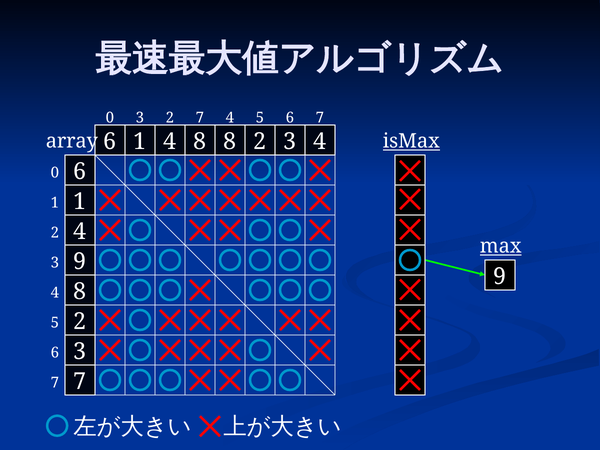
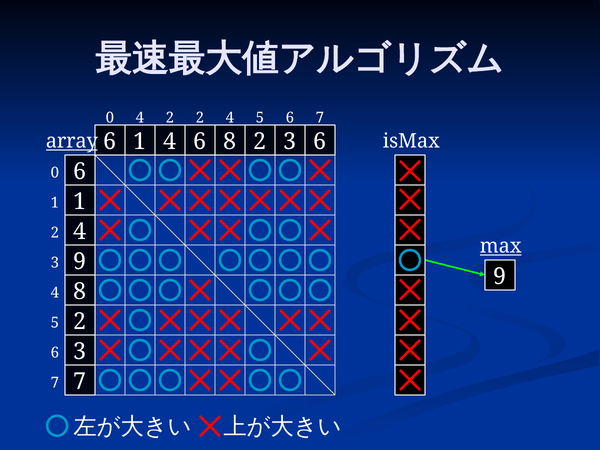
0 3: 3 -> 4 (140, 118)
2 7: 7 -> 2 (200, 118)
4 8: 8 -> 6 (200, 142)
6 3 4: 4 -> 6 (320, 142)
array underline: none -> present (72, 141)
isMax underline: present -> none (411, 141)
